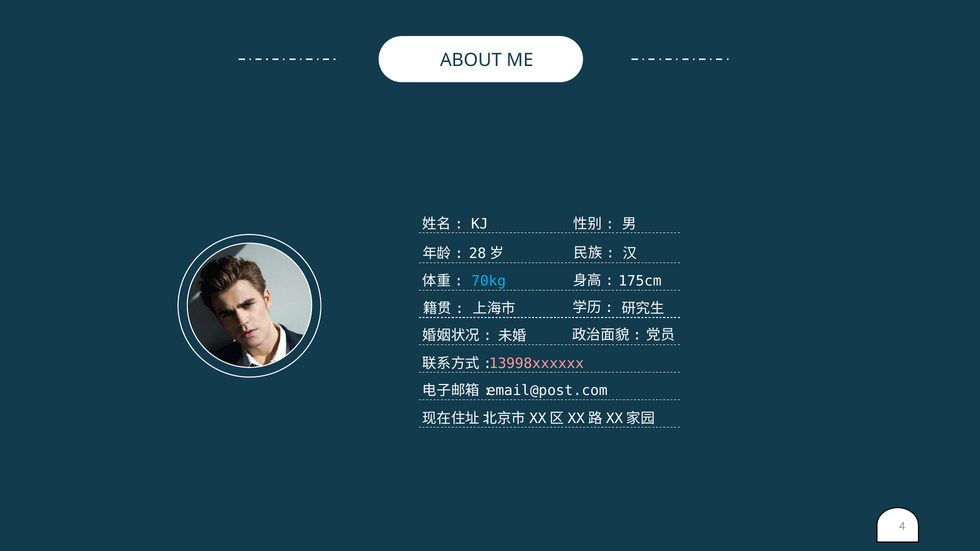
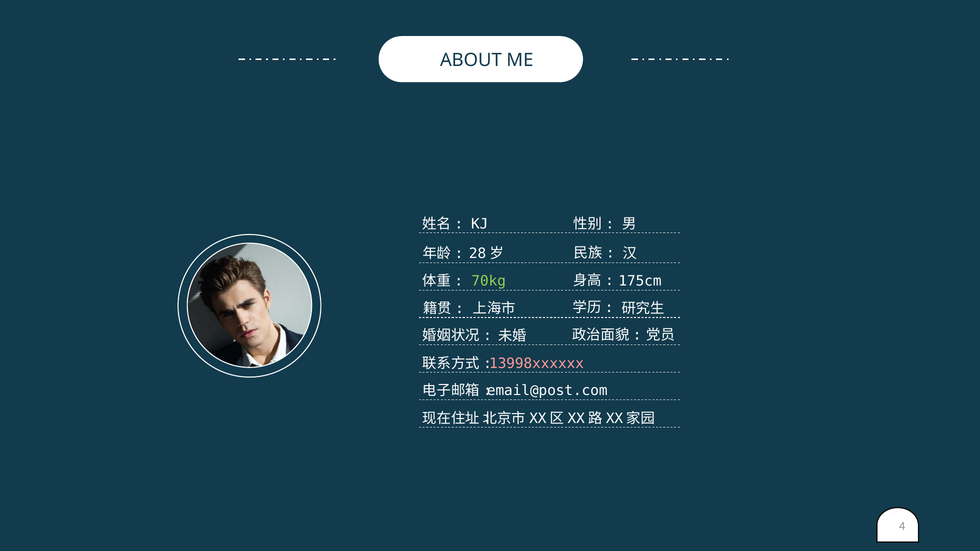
70kg colour: light blue -> light green (489, 281)
